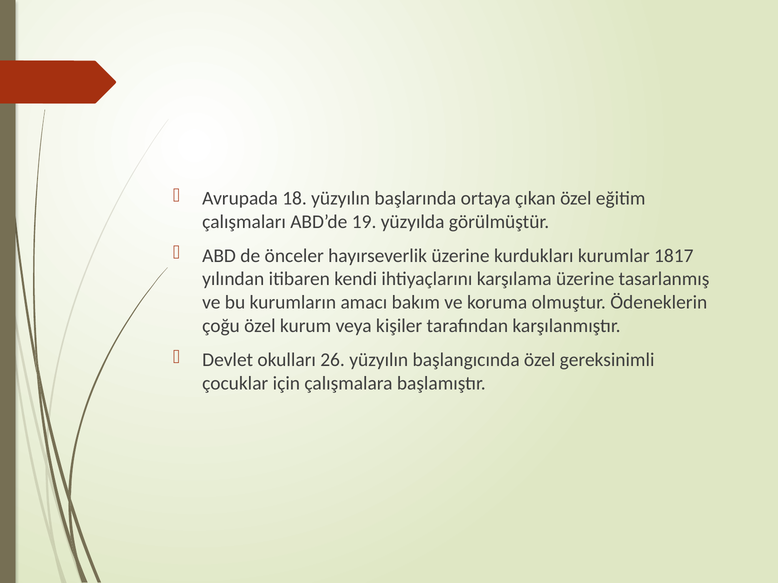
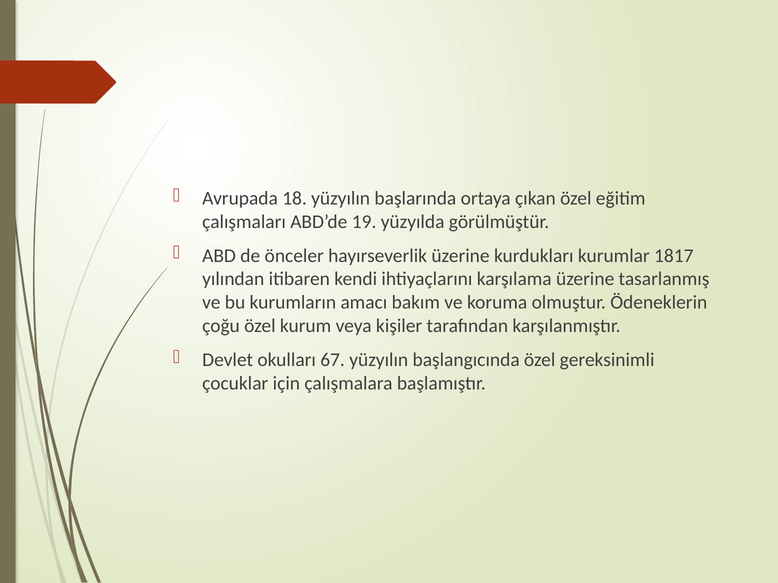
26: 26 -> 67 (333, 360)
